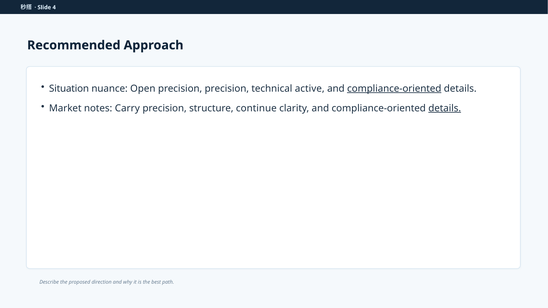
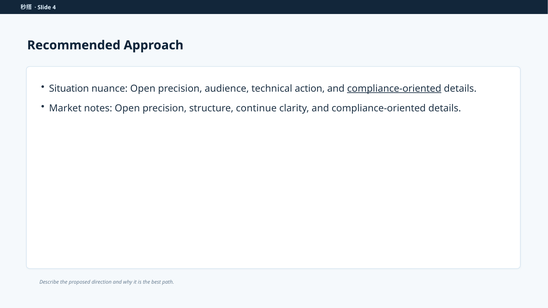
precision precision: precision -> audience (227, 89)
active: active -> action (310, 89)
notes Carry: Carry -> Open (127, 108)
details underline: present -> none (445, 108)
